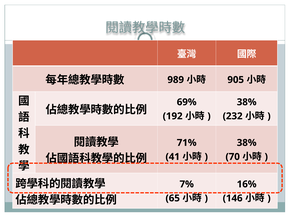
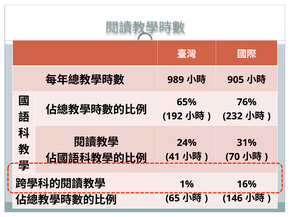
69%: 69% -> 65% (187, 102)
38%: 38% -> 76% (247, 102)
71%: 71% -> 24% (187, 143)
38%: 38% -> 31% (247, 143)
7%: 7% -> 1% (187, 185)
